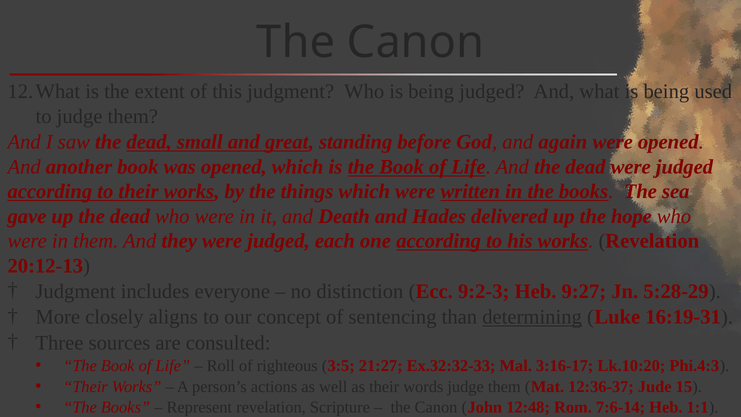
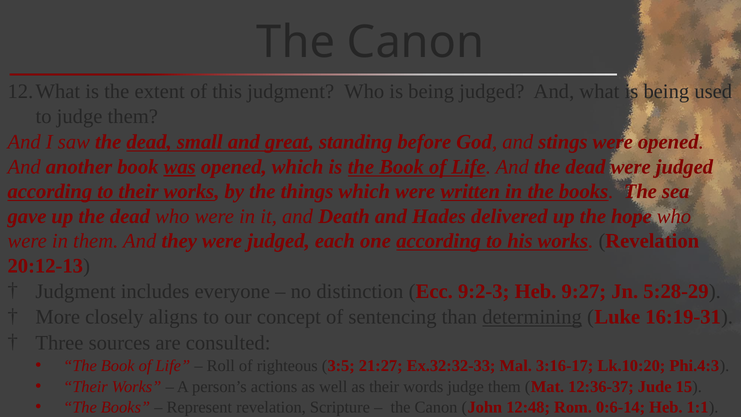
again: again -> stings (563, 142)
was underline: none -> present (180, 167)
7:6-14: 7:6-14 -> 0:6-14 (621, 407)
